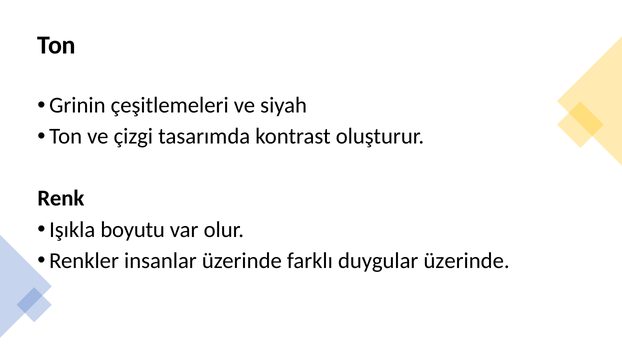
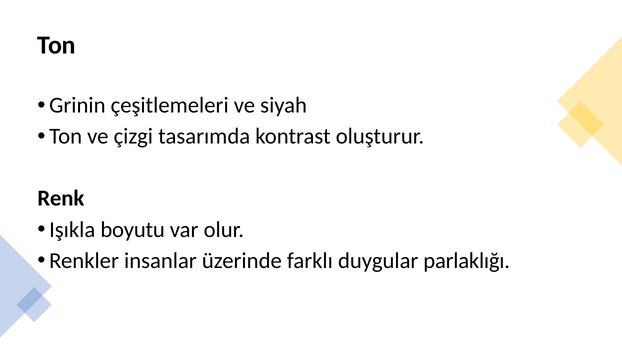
duygular üzerinde: üzerinde -> parlaklığı (467, 260)
